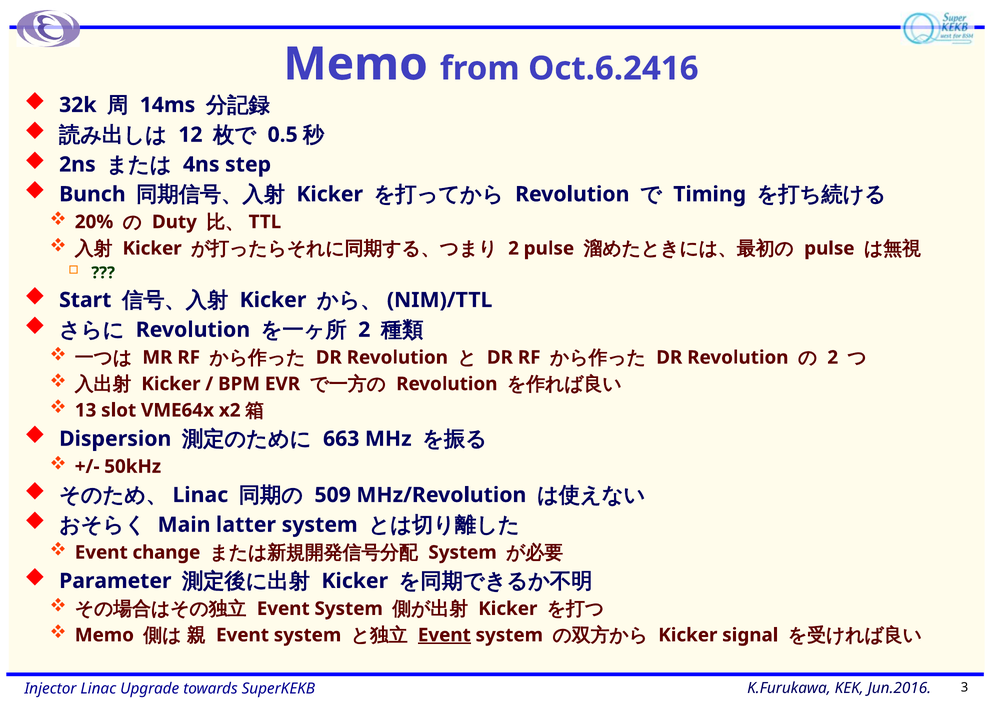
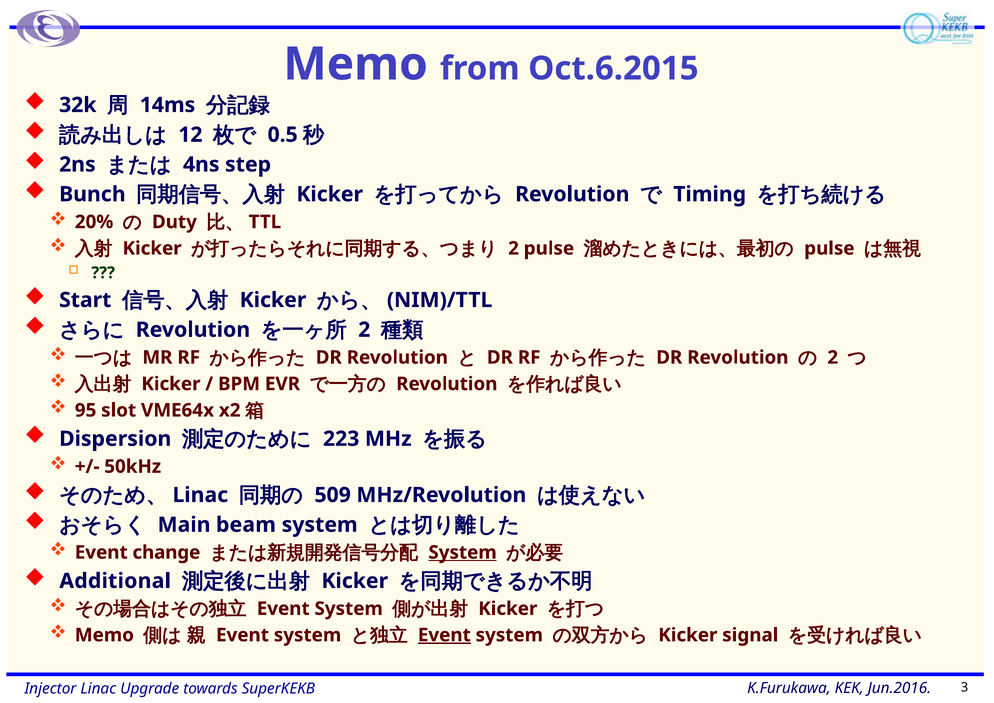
Oct.6.2416: Oct.6.2416 -> Oct.6.2015 (613, 69)
13: 13 -> 95 (86, 411)
663: 663 -> 223 (341, 439)
latter: latter -> beam (246, 525)
System underline: none -> present (463, 553)
Parameter: Parameter -> Additional (115, 581)
